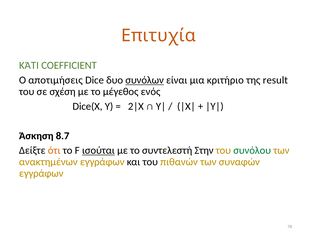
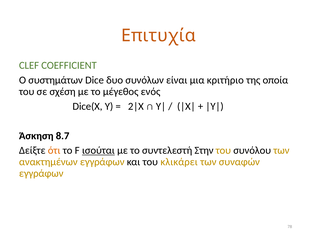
ΚΆΤΙ: ΚΆΤΙ -> CLEF (29, 65)
αποτιμήσεις: αποτιμήσεις -> συστημάτων (56, 80)
συνόλων underline: present -> none (145, 80)
result: result -> οποία (275, 80)
συνόλου colour: green -> black (252, 150)
πιθανών: πιθανών -> κλικάρει (179, 162)
